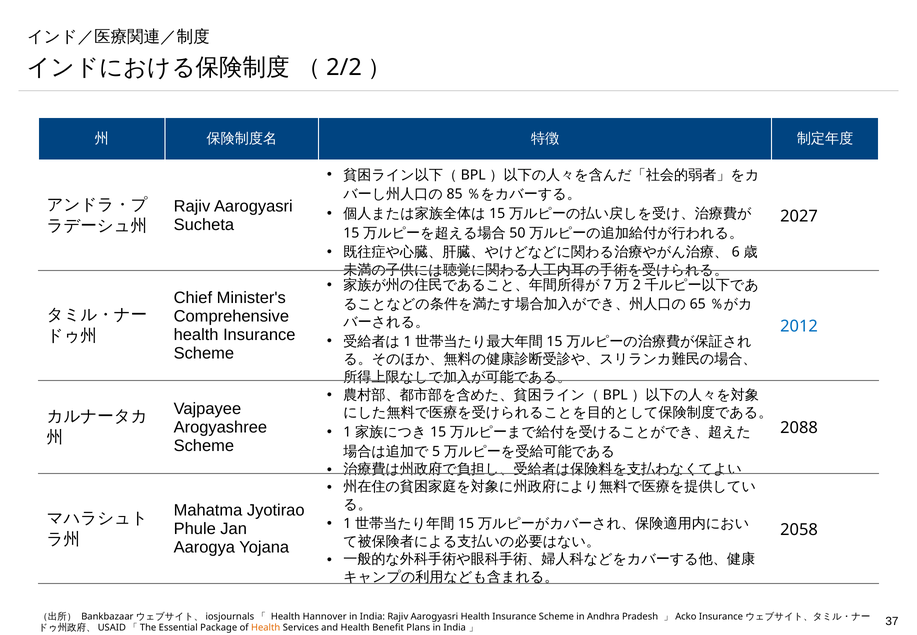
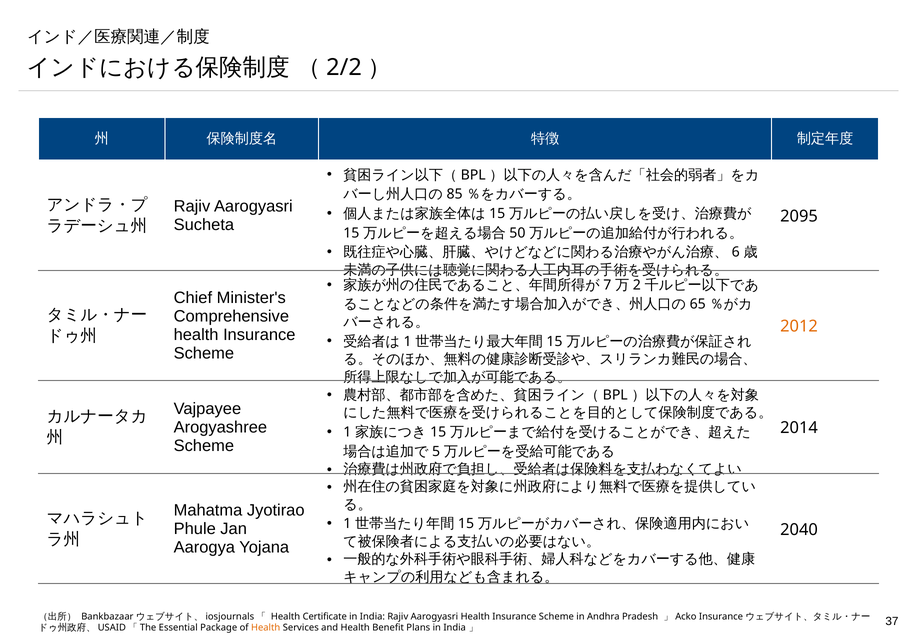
2027: 2027 -> 2095 (799, 216)
2012 colour: blue -> orange (799, 326)
2088: 2088 -> 2014 (799, 428)
2058: 2058 -> 2040 (799, 529)
Hannover: Hannover -> Certificate (325, 616)
